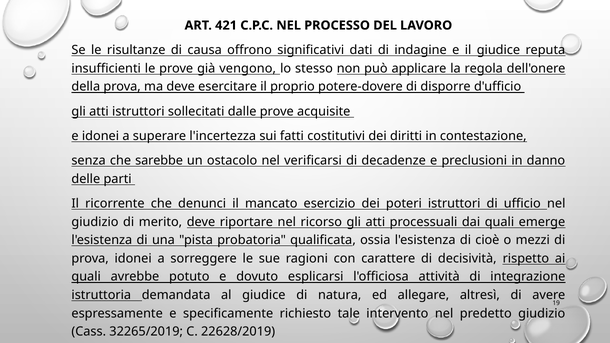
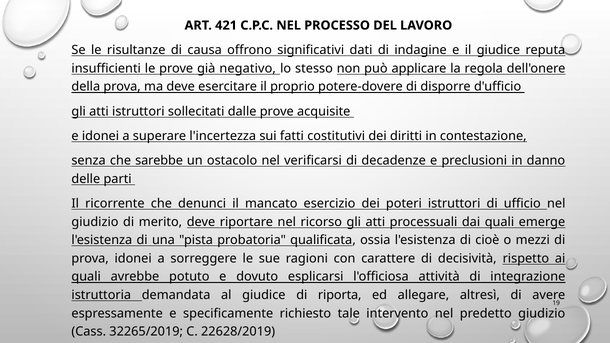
vengono: vengono -> negativo (248, 68)
natura: natura -> riporta (340, 295)
